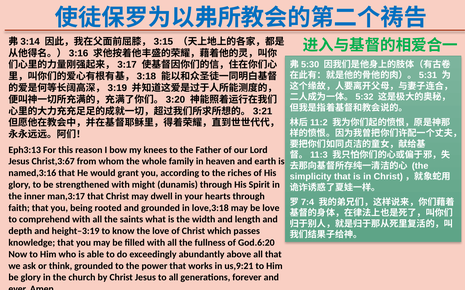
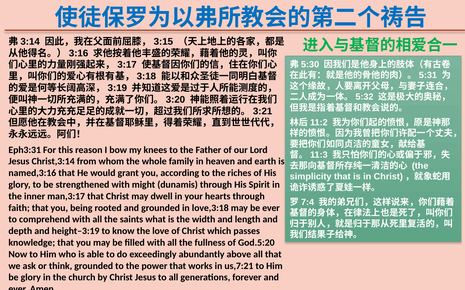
Eph3:13: Eph3:13 -> Eph3:31 (25, 150)
Christ,3:67: Christ,3:67 -> Christ,3:14 (53, 162)
be love: love -> ever (271, 208)
God.6:20: God.6:20 -> God.5:20 (256, 243)
us,9:21: us,9:21 -> us,7:21 (239, 266)
